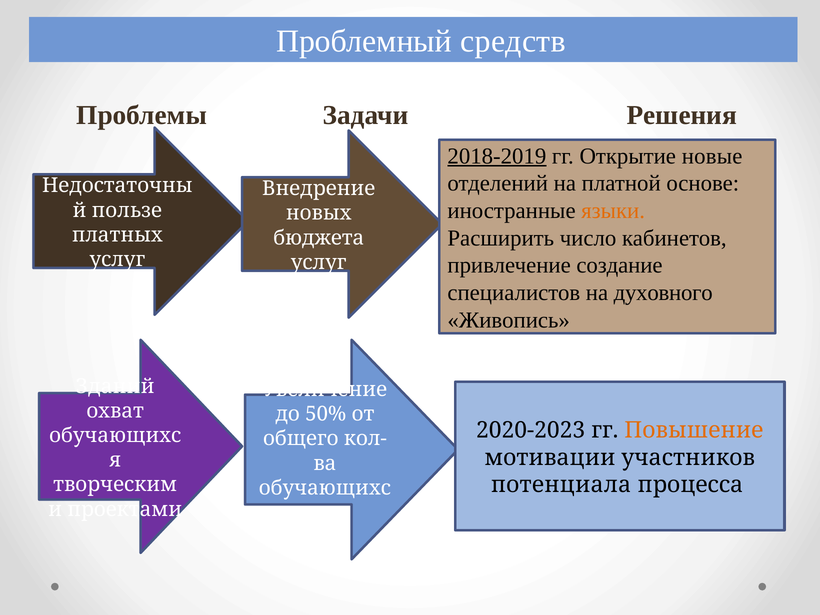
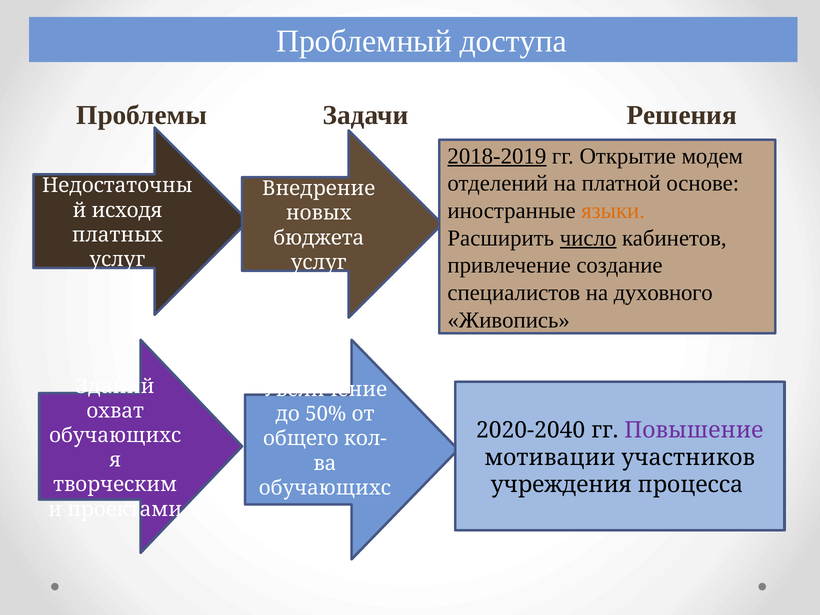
средств: средств -> доступа (513, 41)
новые: новые -> модем (712, 156)
пользе: пользе -> исходя (127, 210)
число underline: none -> present (588, 238)
2020-2023: 2020-2023 -> 2020-2040 (531, 430)
Повышение colour: orange -> purple (694, 430)
потенциала: потенциала -> учреждения (561, 485)
